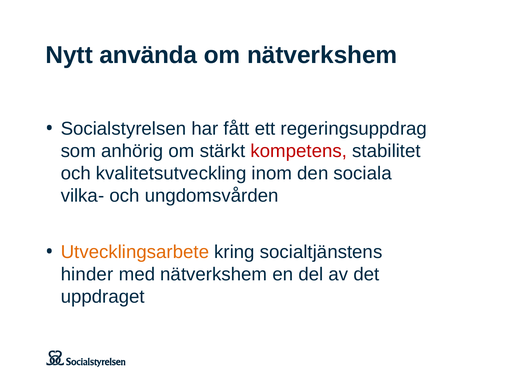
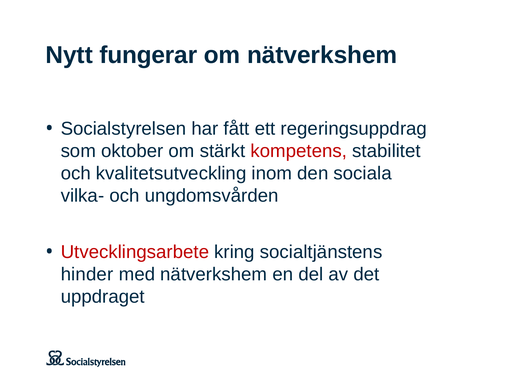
använda: använda -> fungerar (148, 55)
anhörig: anhörig -> oktober (132, 151)
Utvecklingsarbete colour: orange -> red (135, 252)
